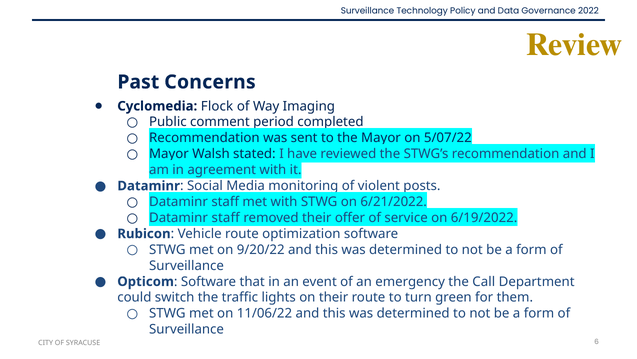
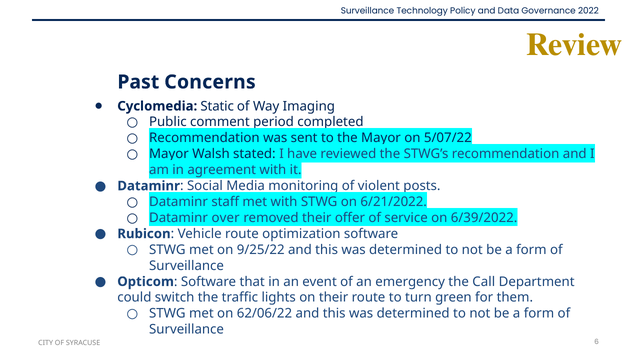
Flock: Flock -> Static (217, 106)
staff: staff -> over (226, 217)
6/19/2022: 6/19/2022 -> 6/39/2022 (484, 217)
9/20/22: 9/20/22 -> 9/25/22 (261, 249)
11/06/22: 11/06/22 -> 62/06/22 (264, 313)
